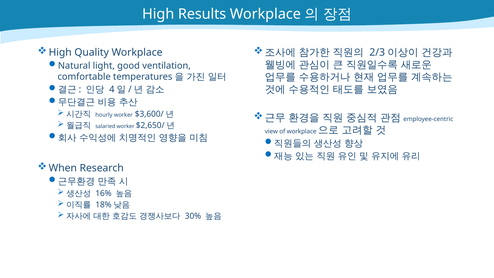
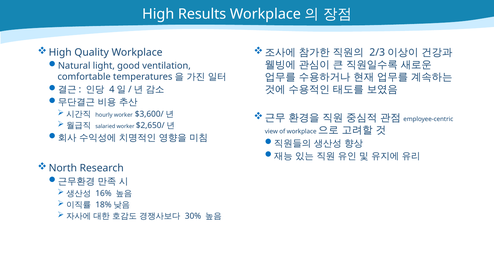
When: When -> North (63, 168)
